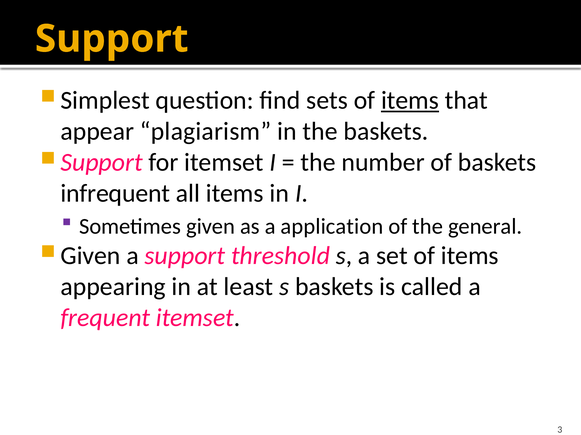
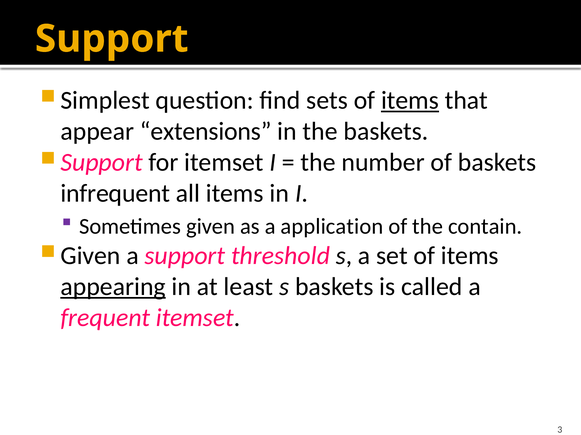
plagiarism: plagiarism -> extensions (206, 132)
general: general -> contain (485, 227)
appearing underline: none -> present (113, 287)
